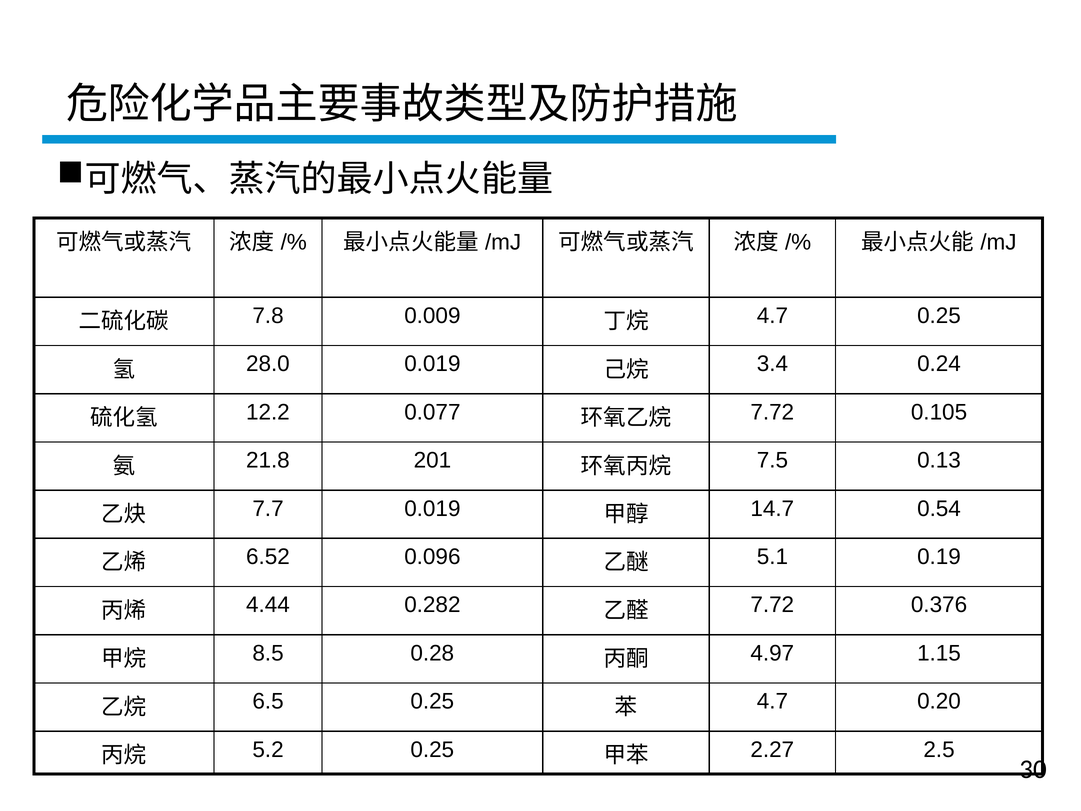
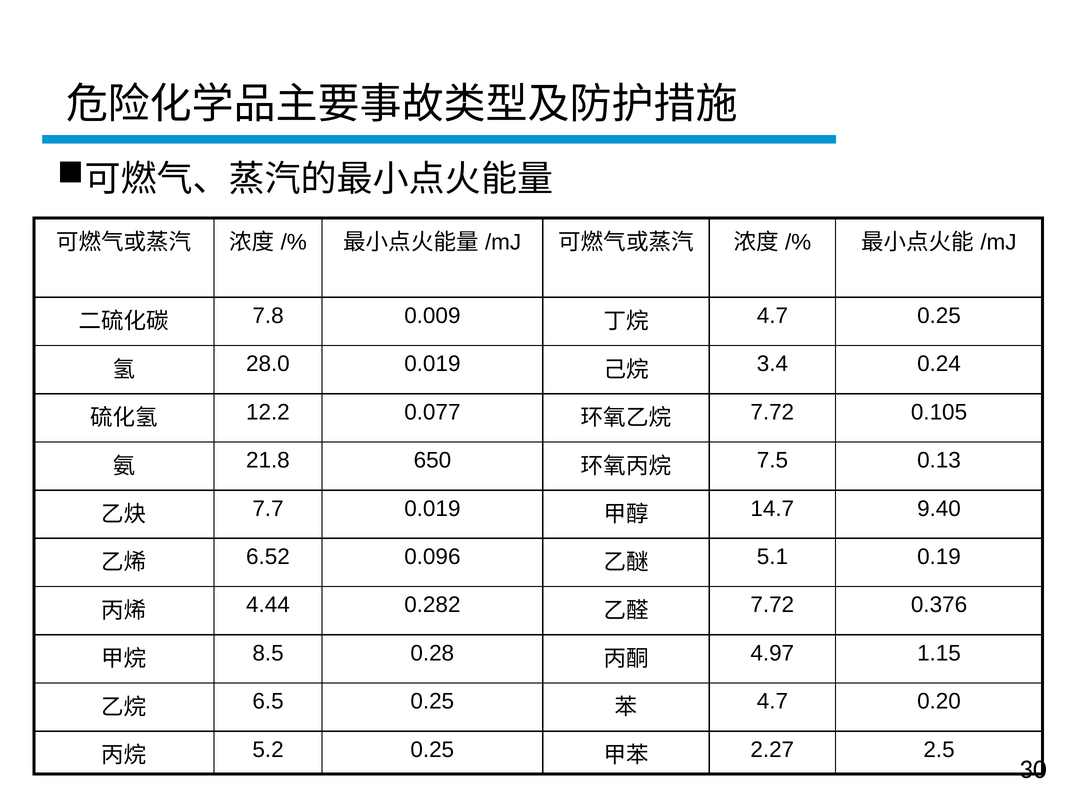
201: 201 -> 650 (432, 460)
0.54: 0.54 -> 9.40 (939, 508)
